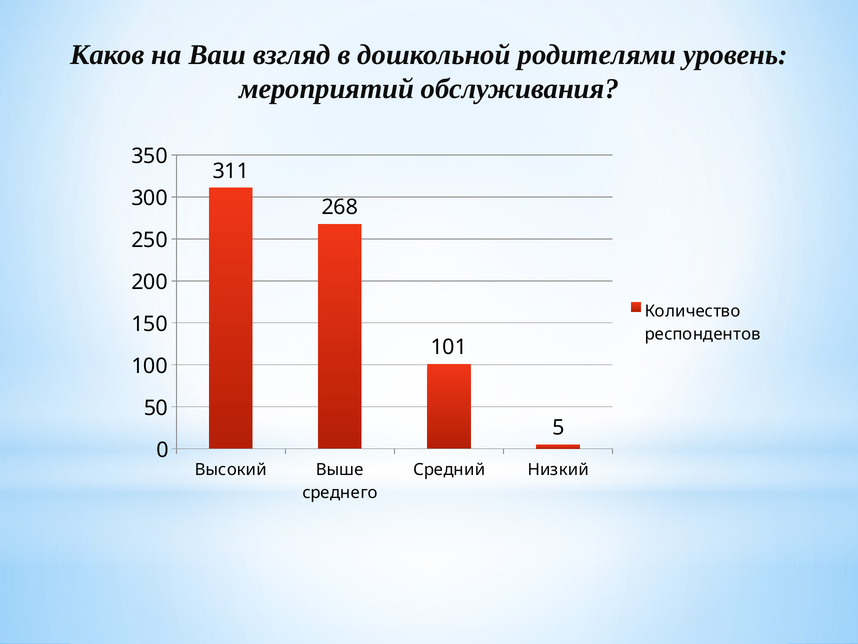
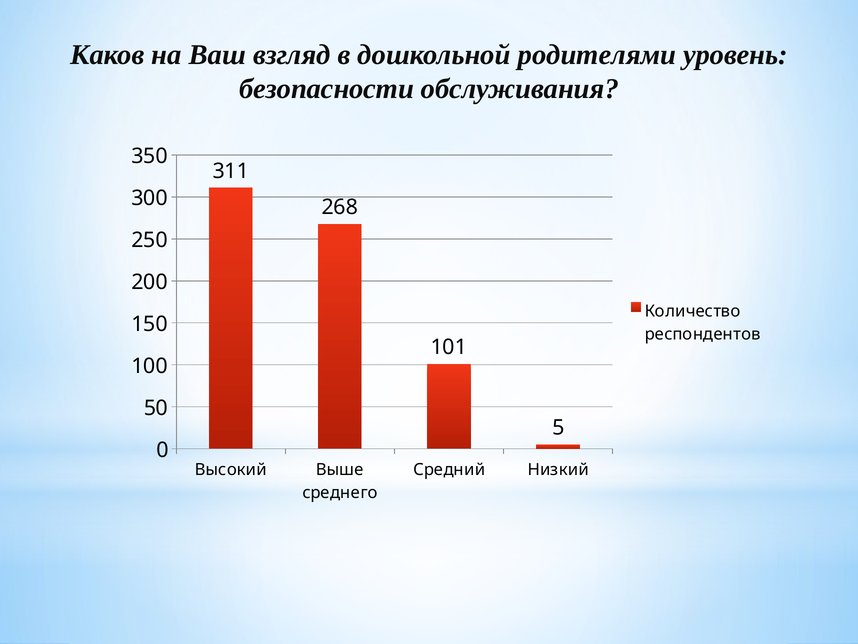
мероприятий: мероприятий -> безопасности (327, 89)
